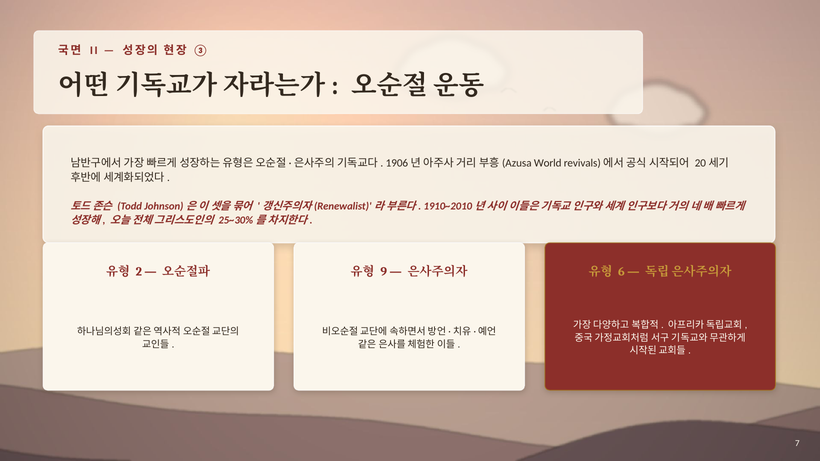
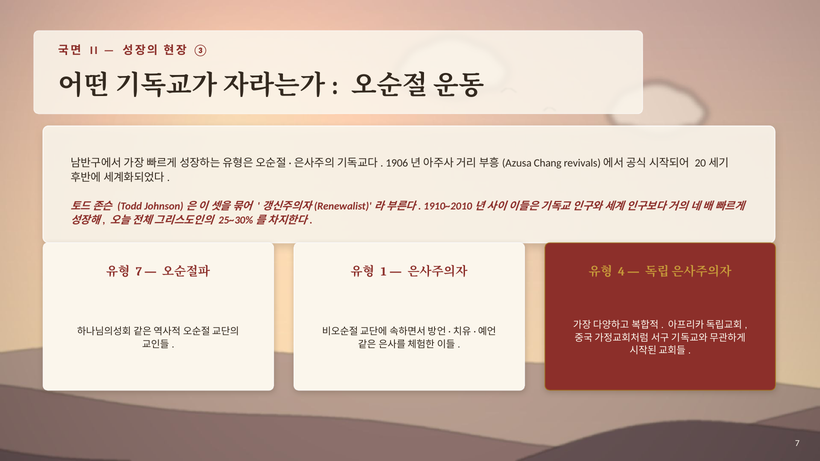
World: World -> Chang (548, 163)
2: 2 -> 7 (139, 272)
9: 9 -> 1 (384, 272)
6: 6 -> 4 (621, 272)
